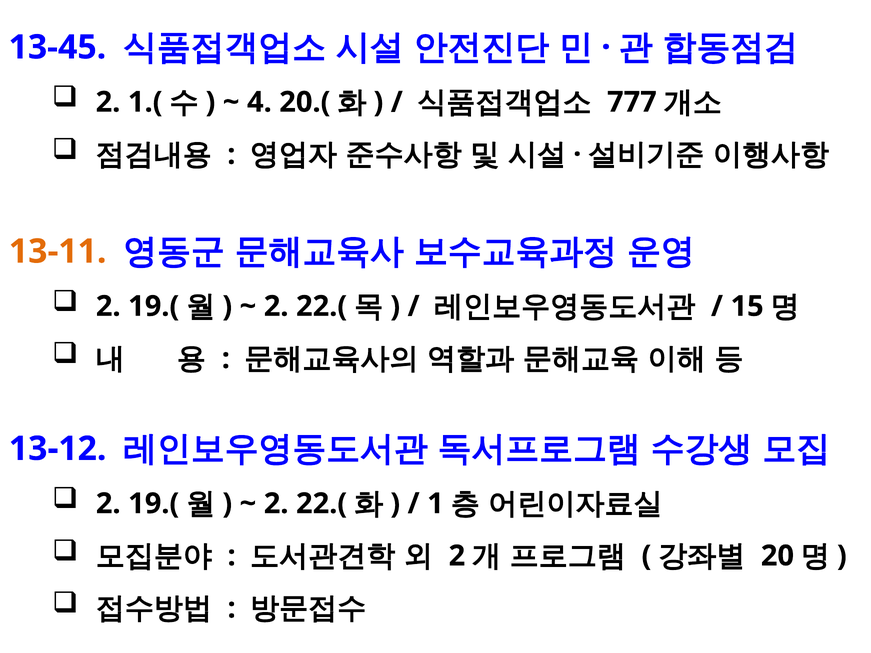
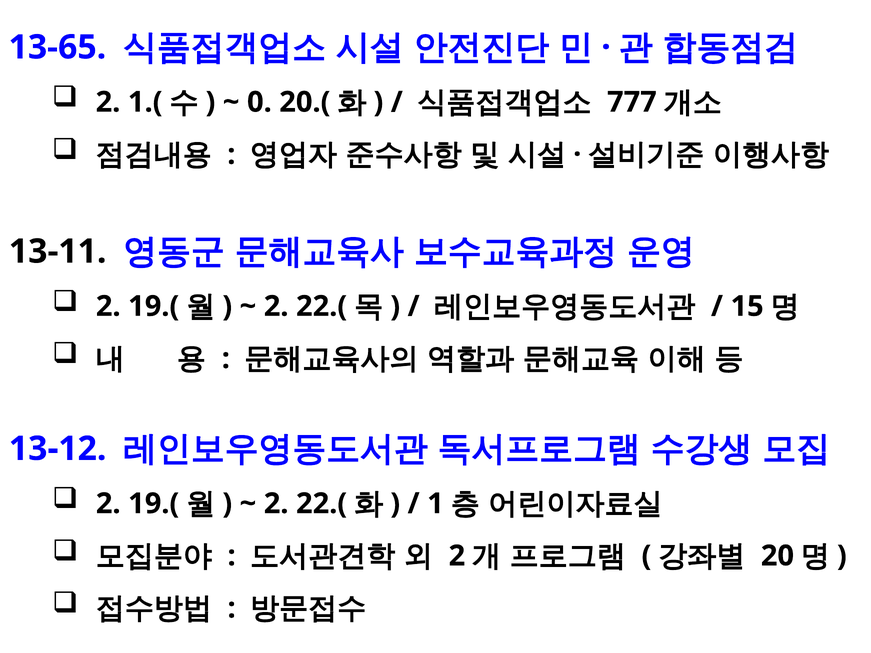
13-45: 13-45 -> 13-65 (57, 47)
4: 4 -> 0 (259, 102)
13-11 colour: orange -> black (58, 252)
